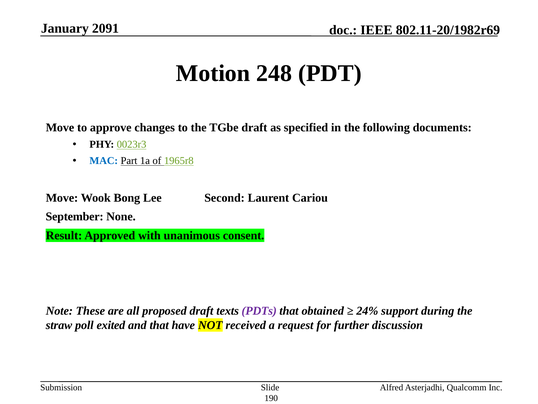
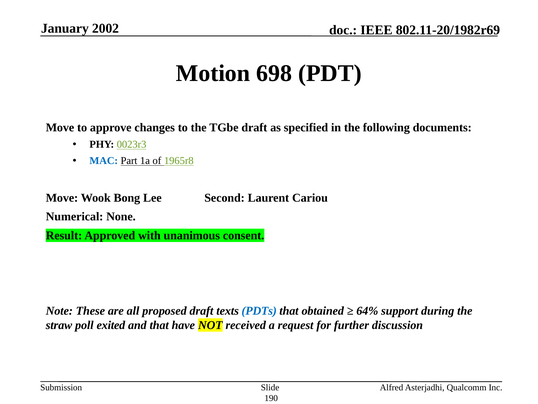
2091: 2091 -> 2002 (106, 29)
248: 248 -> 698 (274, 73)
September: September -> Numerical (75, 216)
PDTs colour: purple -> blue (259, 310)
24%: 24% -> 64% (367, 310)
